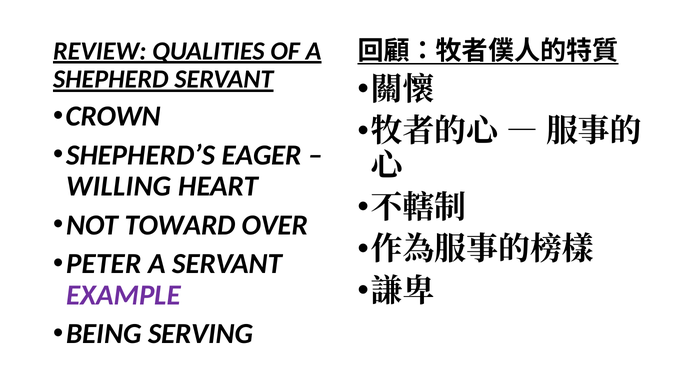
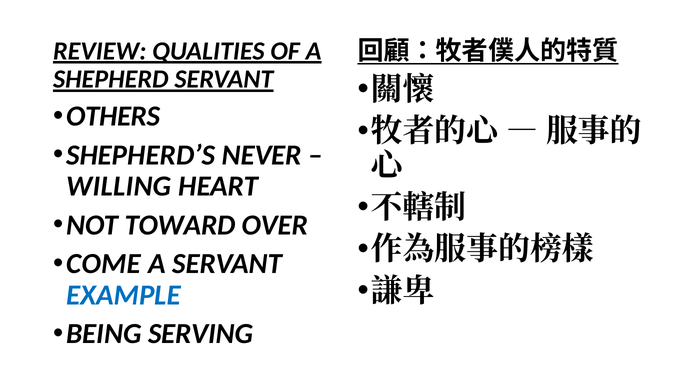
CROWN: CROWN -> OTHERS (113, 116)
EAGER: EAGER -> NEVER (262, 155)
PETER: PETER -> COME (104, 263)
EXAMPLE colour: purple -> blue (123, 295)
